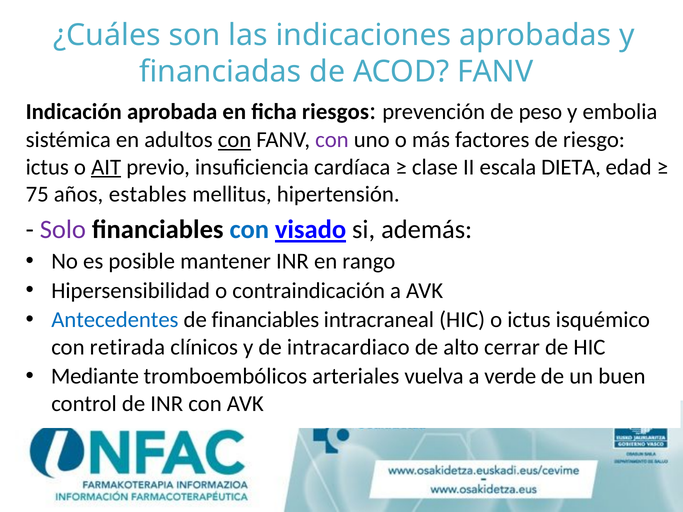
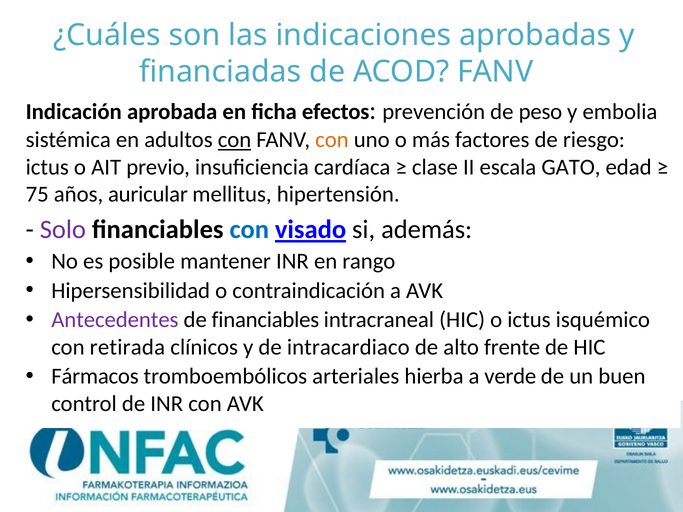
riesgos: riesgos -> efectos (336, 112)
con colour: purple -> orange (332, 140)
AIT underline: present -> none (106, 167)
DIETA: DIETA -> GATO (571, 167)
estables: estables -> auricular (148, 195)
Antecedentes colour: blue -> purple (115, 320)
cerrar: cerrar -> frente (512, 347)
Mediante: Mediante -> Fármacos (95, 377)
vuelva: vuelva -> hierba (434, 377)
